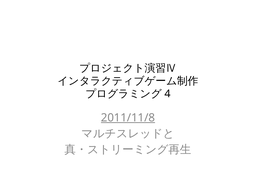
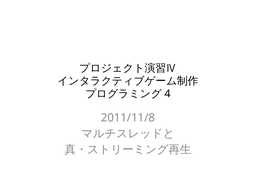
2011/11/8 underline: present -> none (128, 118)
